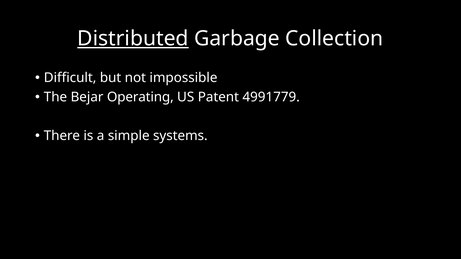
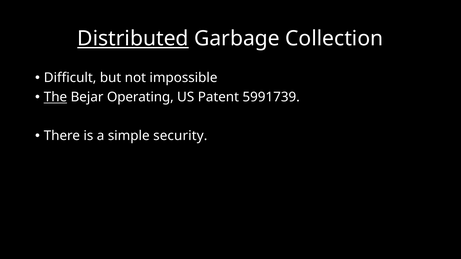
The underline: none -> present (55, 97)
4991779: 4991779 -> 5991739 (271, 97)
systems: systems -> security (180, 136)
